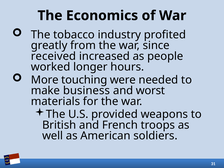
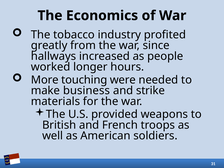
received: received -> hallways (54, 56)
worst: worst -> strike (150, 91)
